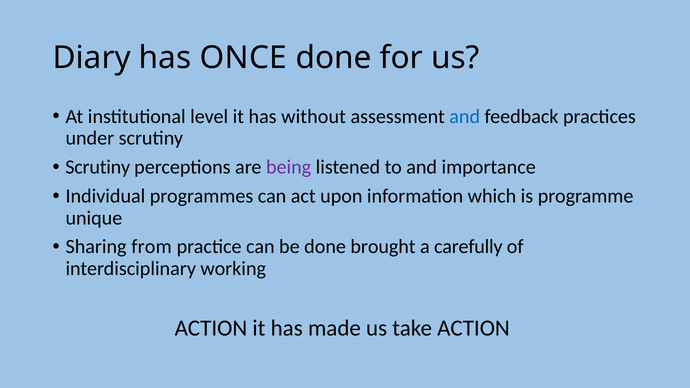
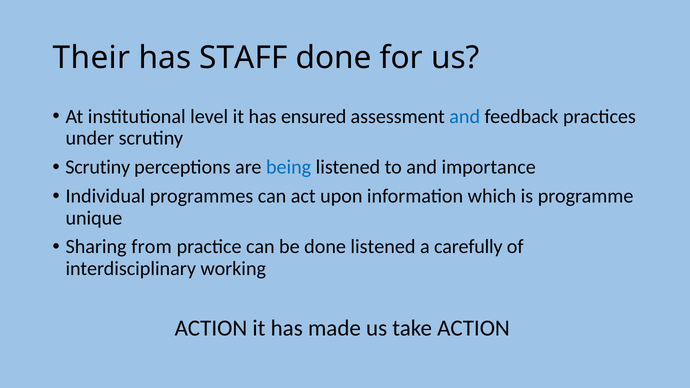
Diary: Diary -> Their (91, 58)
ONCE: ONCE -> STAFF (244, 58)
without: without -> ensured (314, 117)
being colour: purple -> blue (289, 167)
done brought: brought -> listened (383, 247)
